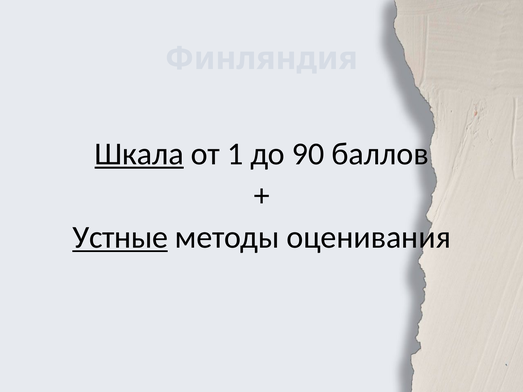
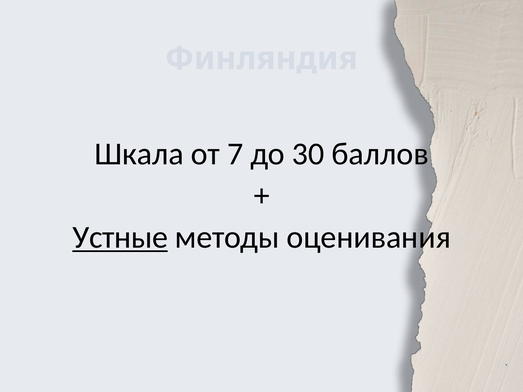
Шкала underline: present -> none (139, 154)
1: 1 -> 7 (235, 154)
90: 90 -> 30 (308, 154)
